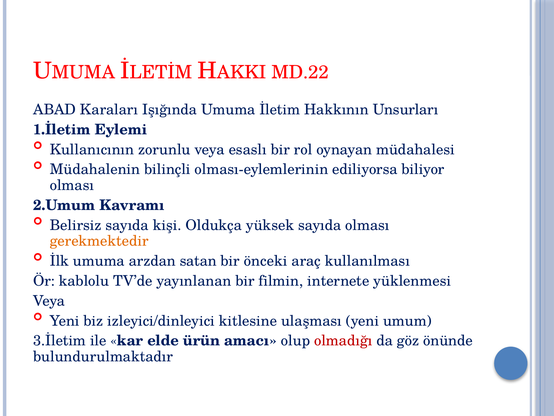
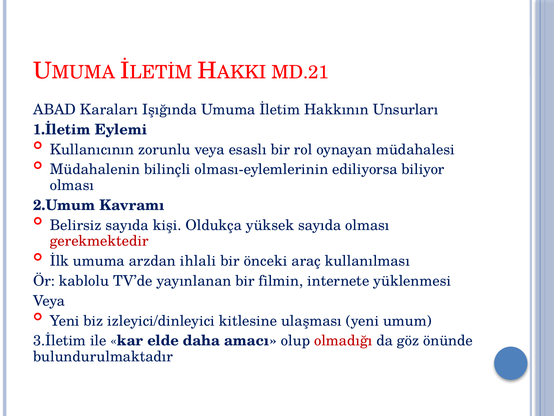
MD.22: MD.22 -> MD.21 (300, 72)
gerekmektedir colour: orange -> red (99, 241)
satan: satan -> ihlali (198, 261)
ürün: ürün -> daha (202, 340)
